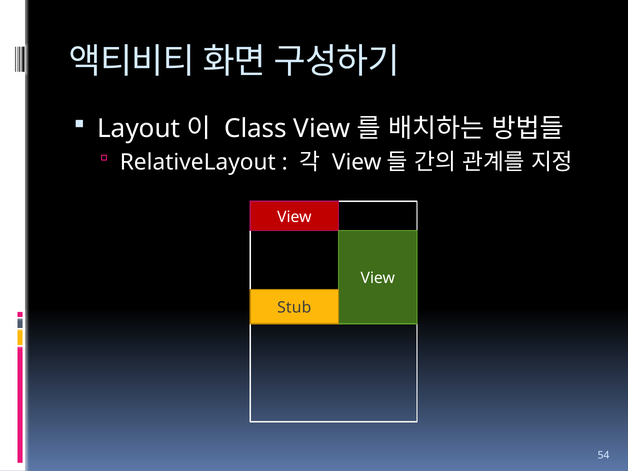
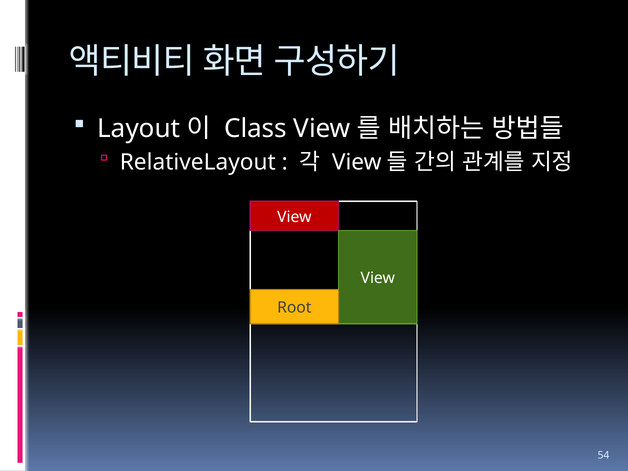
Stub: Stub -> Root (294, 308)
